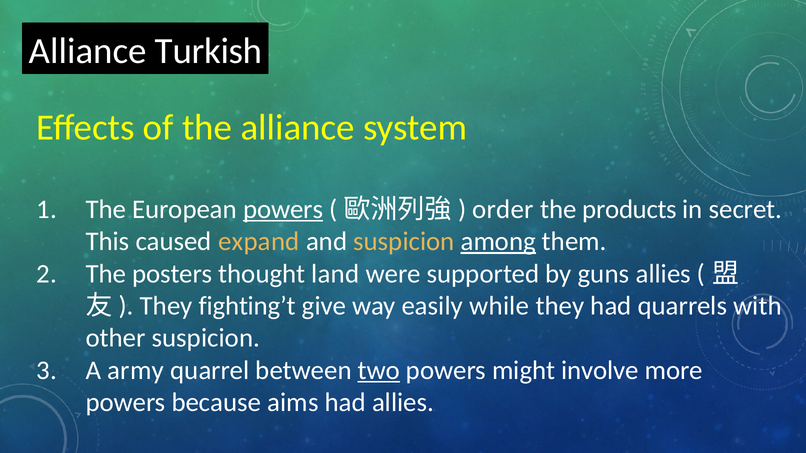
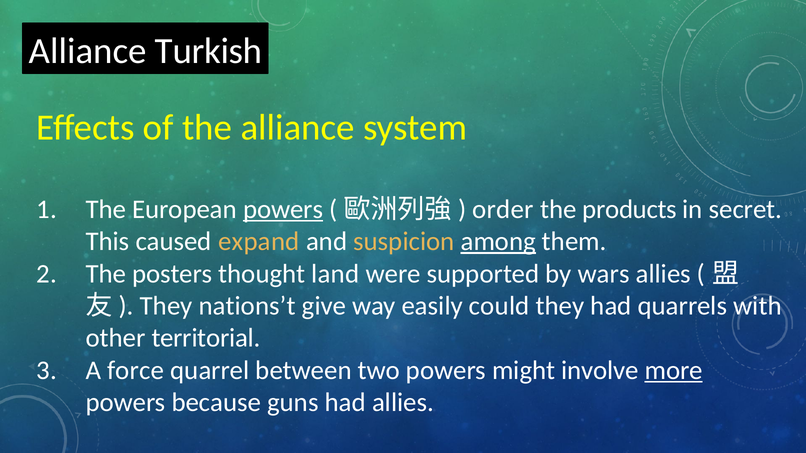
guns: guns -> wars (604, 274)
fighting’t: fighting’t -> nations’t (247, 306)
while: while -> could (499, 306)
other suspicion: suspicion -> territorial (206, 338)
army: army -> force (136, 371)
two underline: present -> none (379, 371)
more underline: none -> present (674, 371)
aims: aims -> guns (293, 403)
